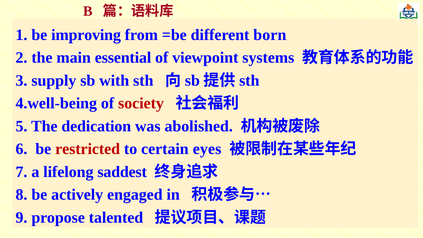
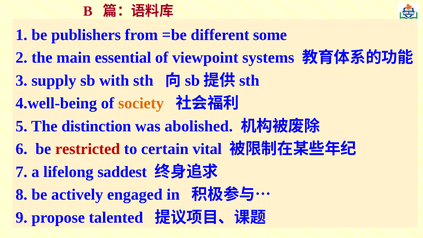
improving: improving -> publishers (86, 35)
born: born -> some (270, 35)
society colour: red -> orange (141, 103)
dedication: dedication -> distinction (96, 126)
eyes: eyes -> vital (207, 149)
